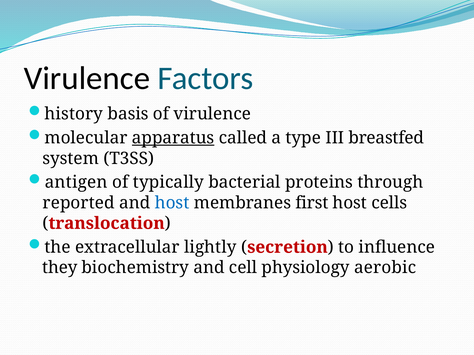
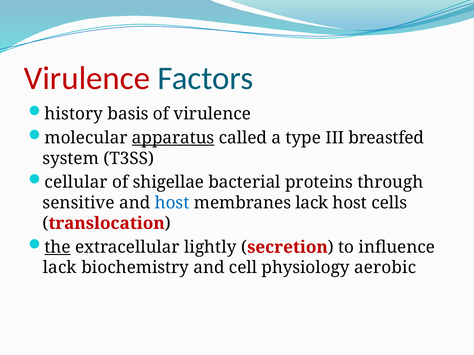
Virulence colour: black -> red (87, 78)
antigen: antigen -> cellular (76, 183)
typically: typically -> shigellae (169, 183)
reported: reported -> sensitive (79, 203)
membranes first: first -> lack (312, 203)
the underline: none -> present (58, 248)
they: they -> lack (60, 268)
